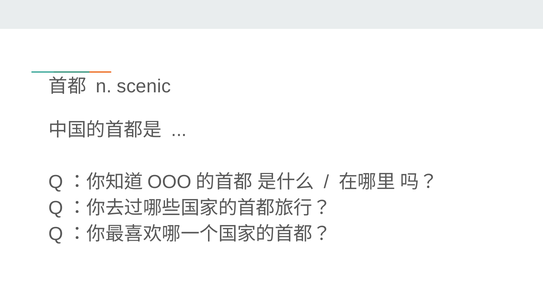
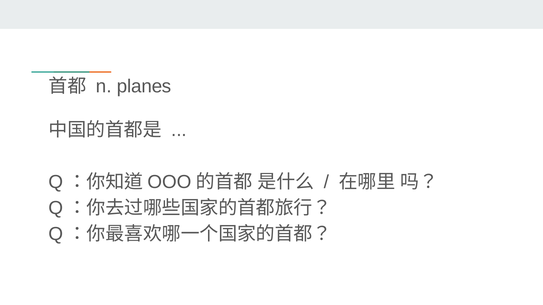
scenic: scenic -> planes (144, 86)
